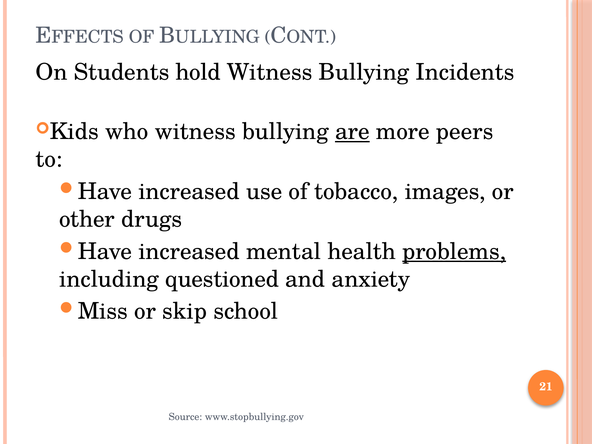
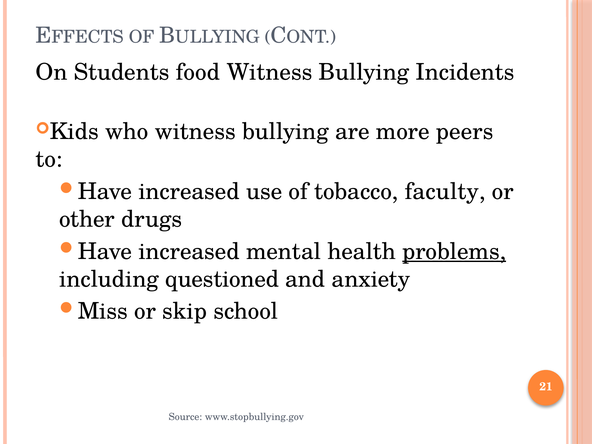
hold: hold -> food (198, 72)
are underline: present -> none (352, 132)
images: images -> faculty (445, 192)
